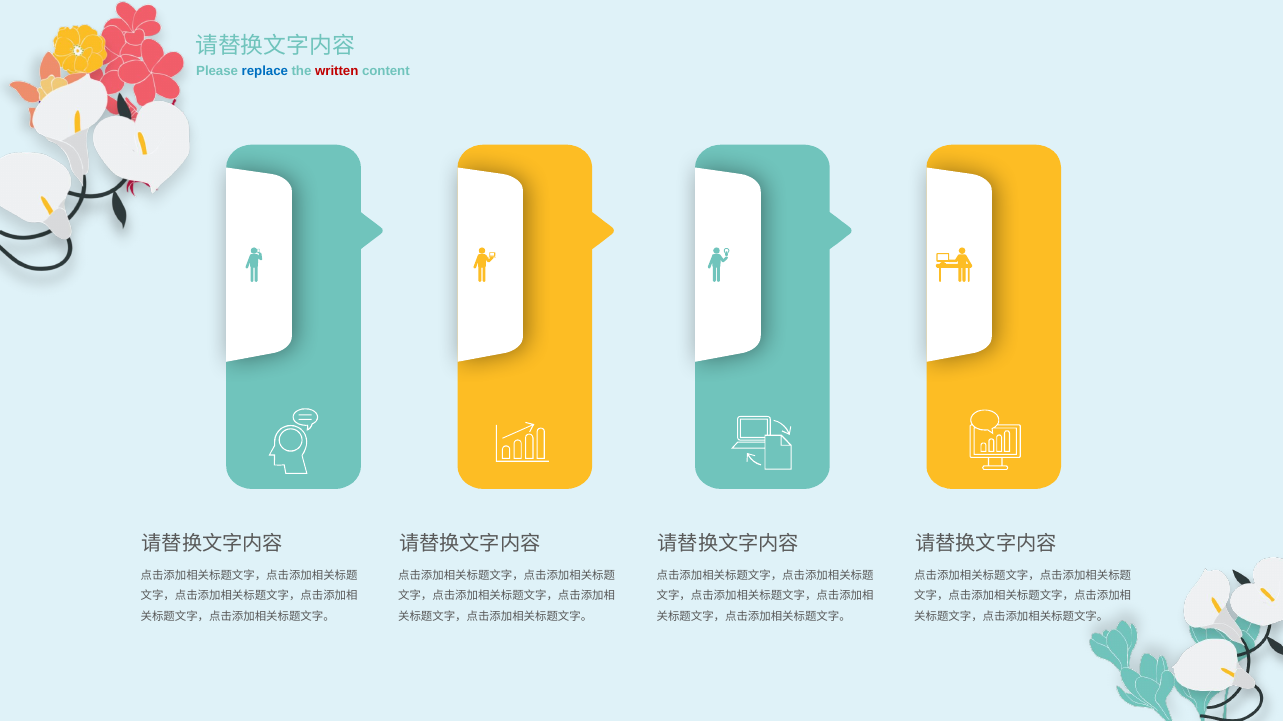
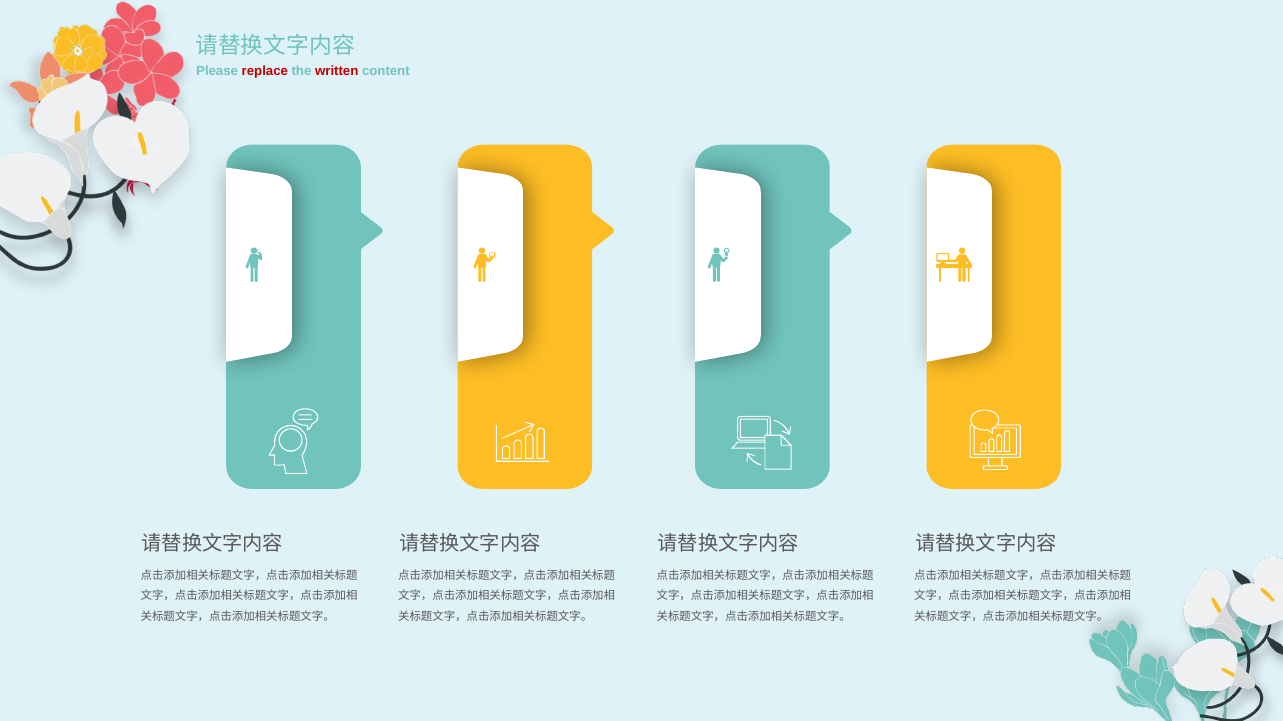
replace colour: blue -> red (265, 71)
